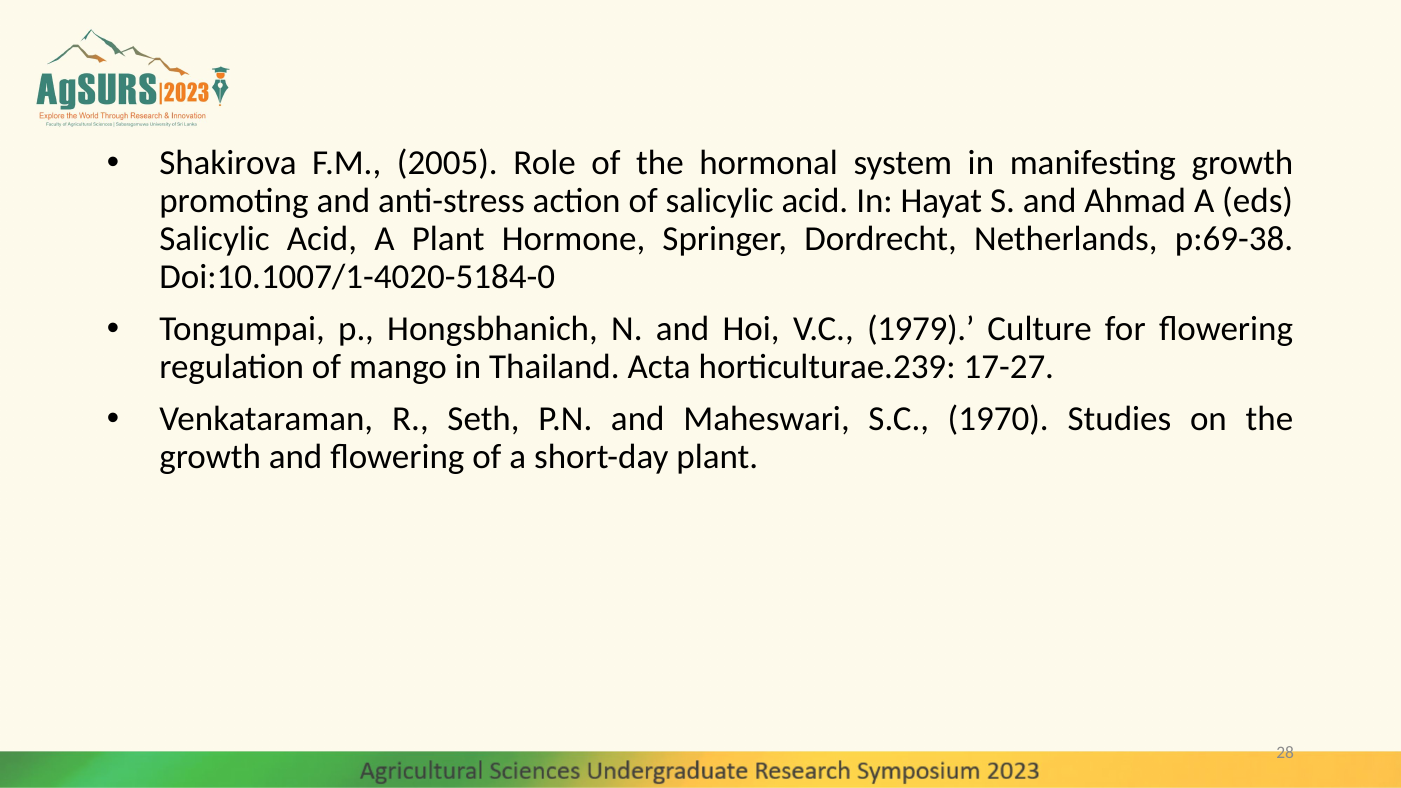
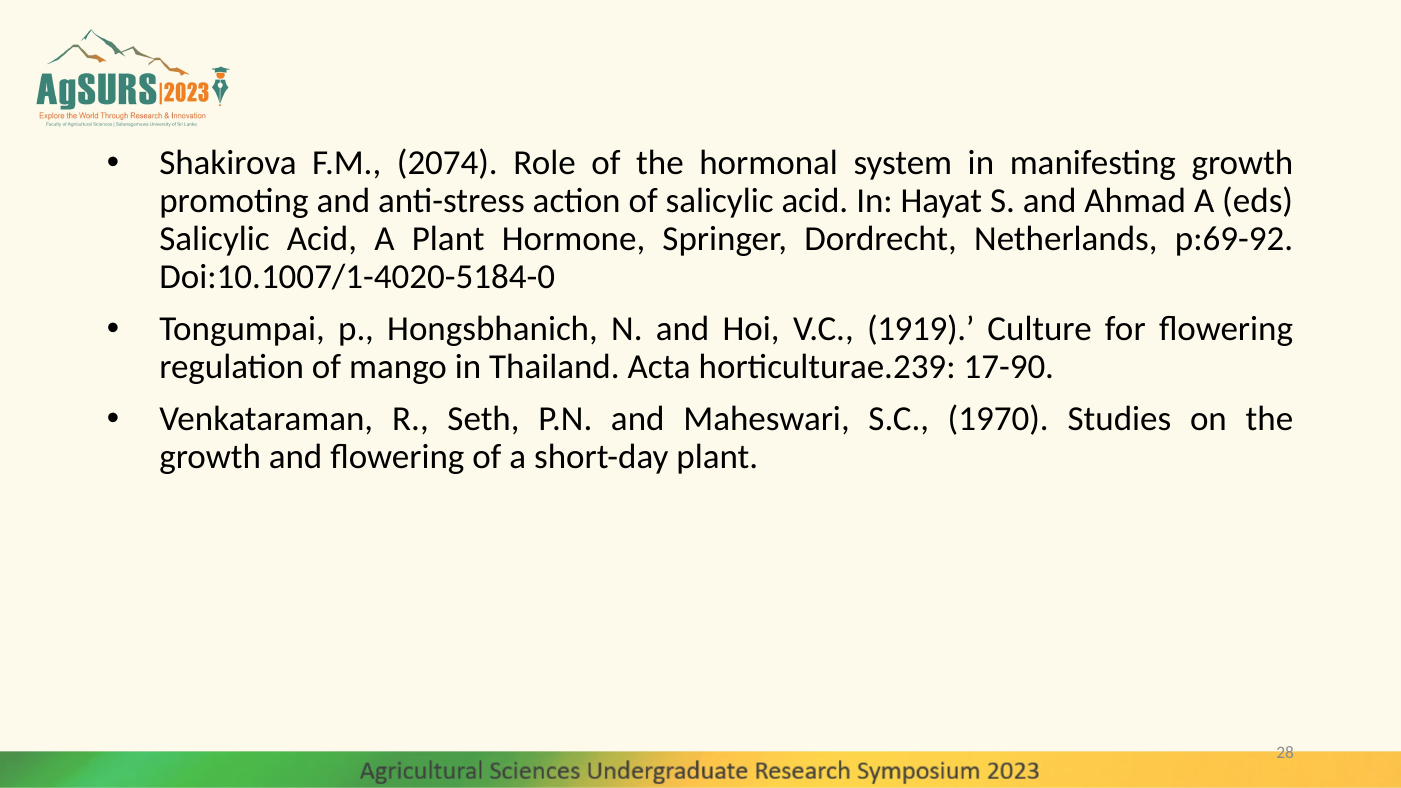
2005: 2005 -> 2074 (447, 163)
p:69-38: p:69-38 -> p:69-92 (1234, 239)
1979: 1979 -> 1919 (921, 329)
17-27: 17-27 -> 17-90 (1009, 367)
